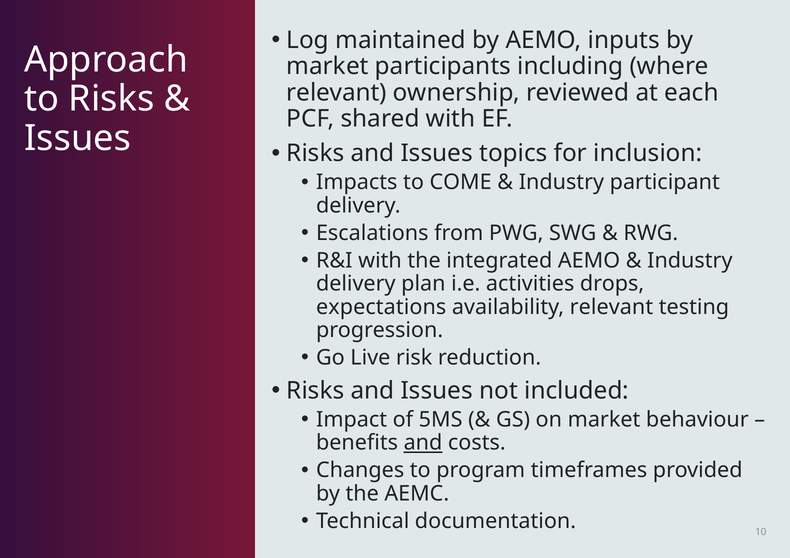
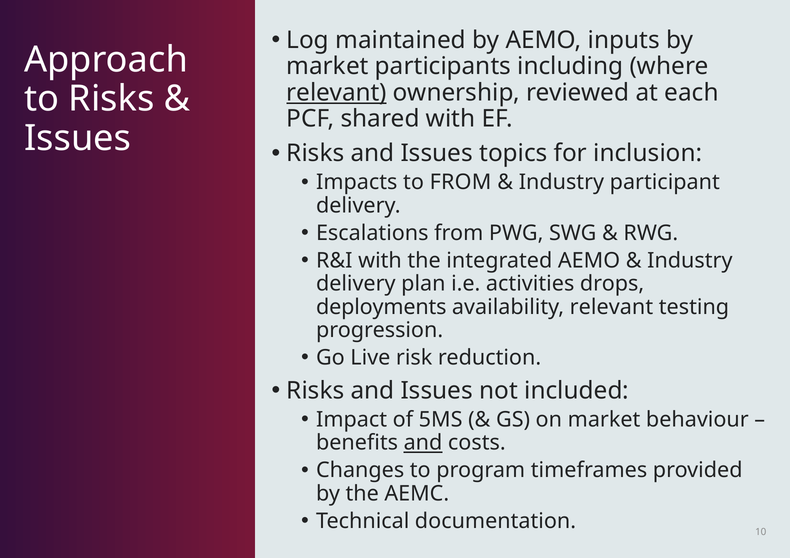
relevant underline: none -> present (337, 93)
to COME: COME -> FROM (461, 183)
expectations: expectations -> deployments (381, 307)
